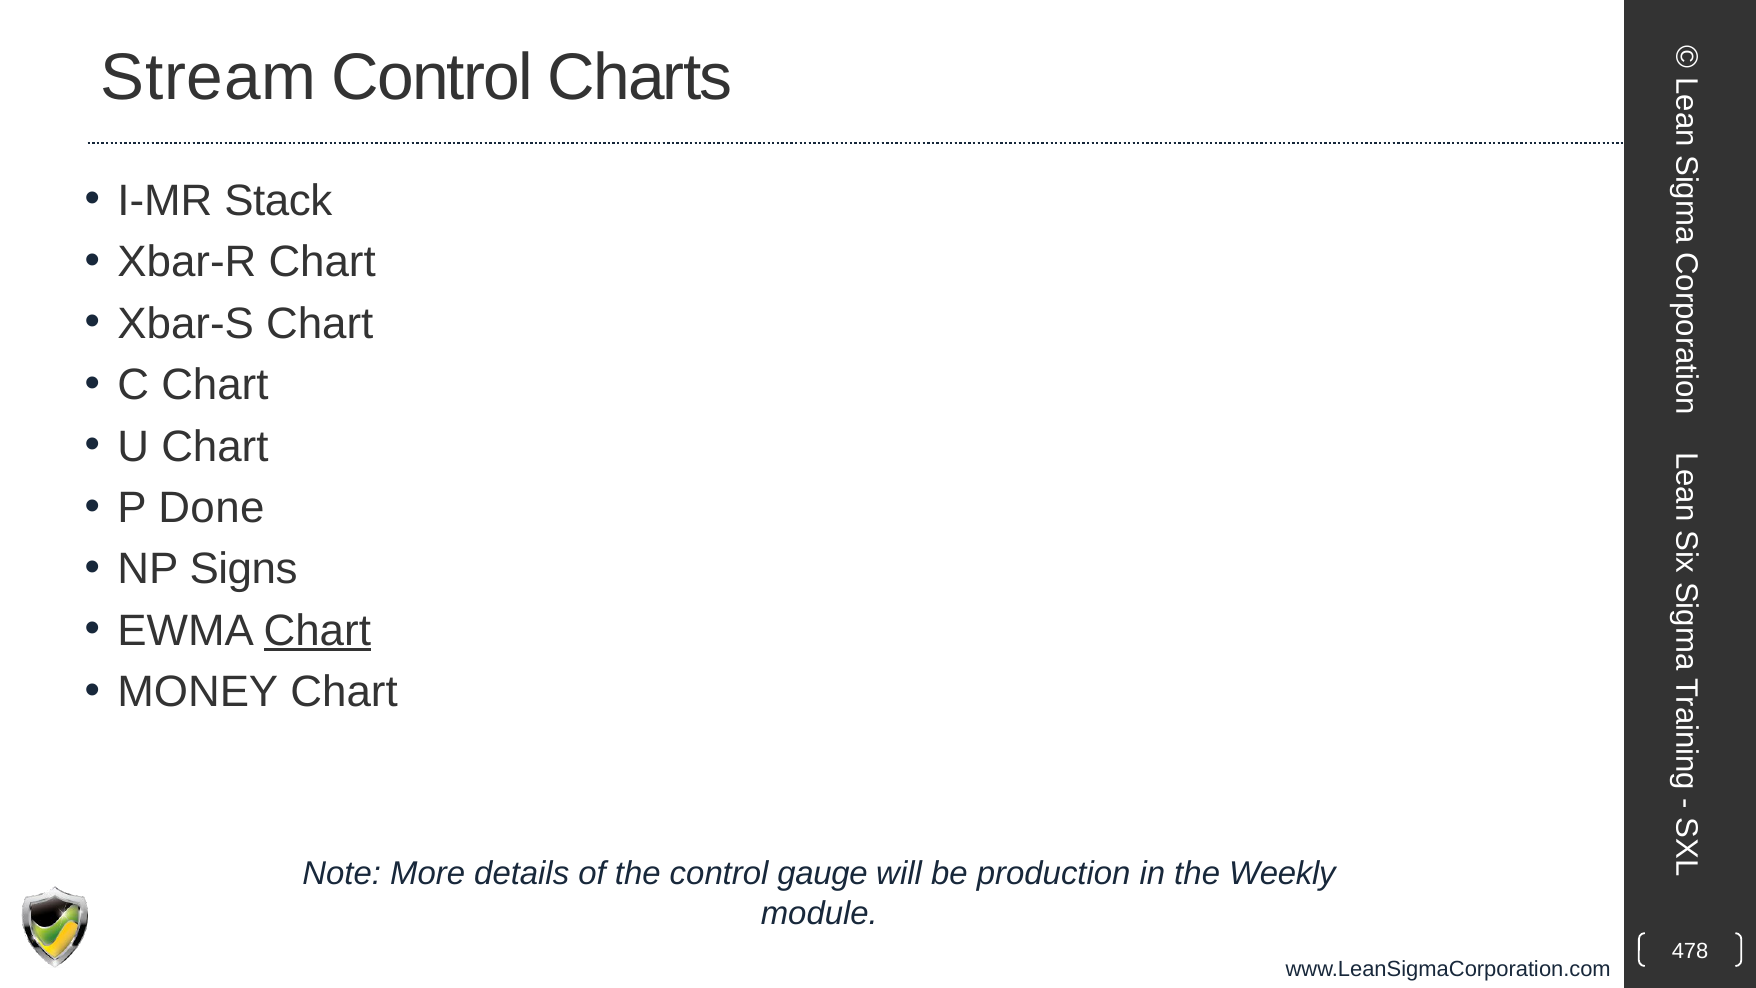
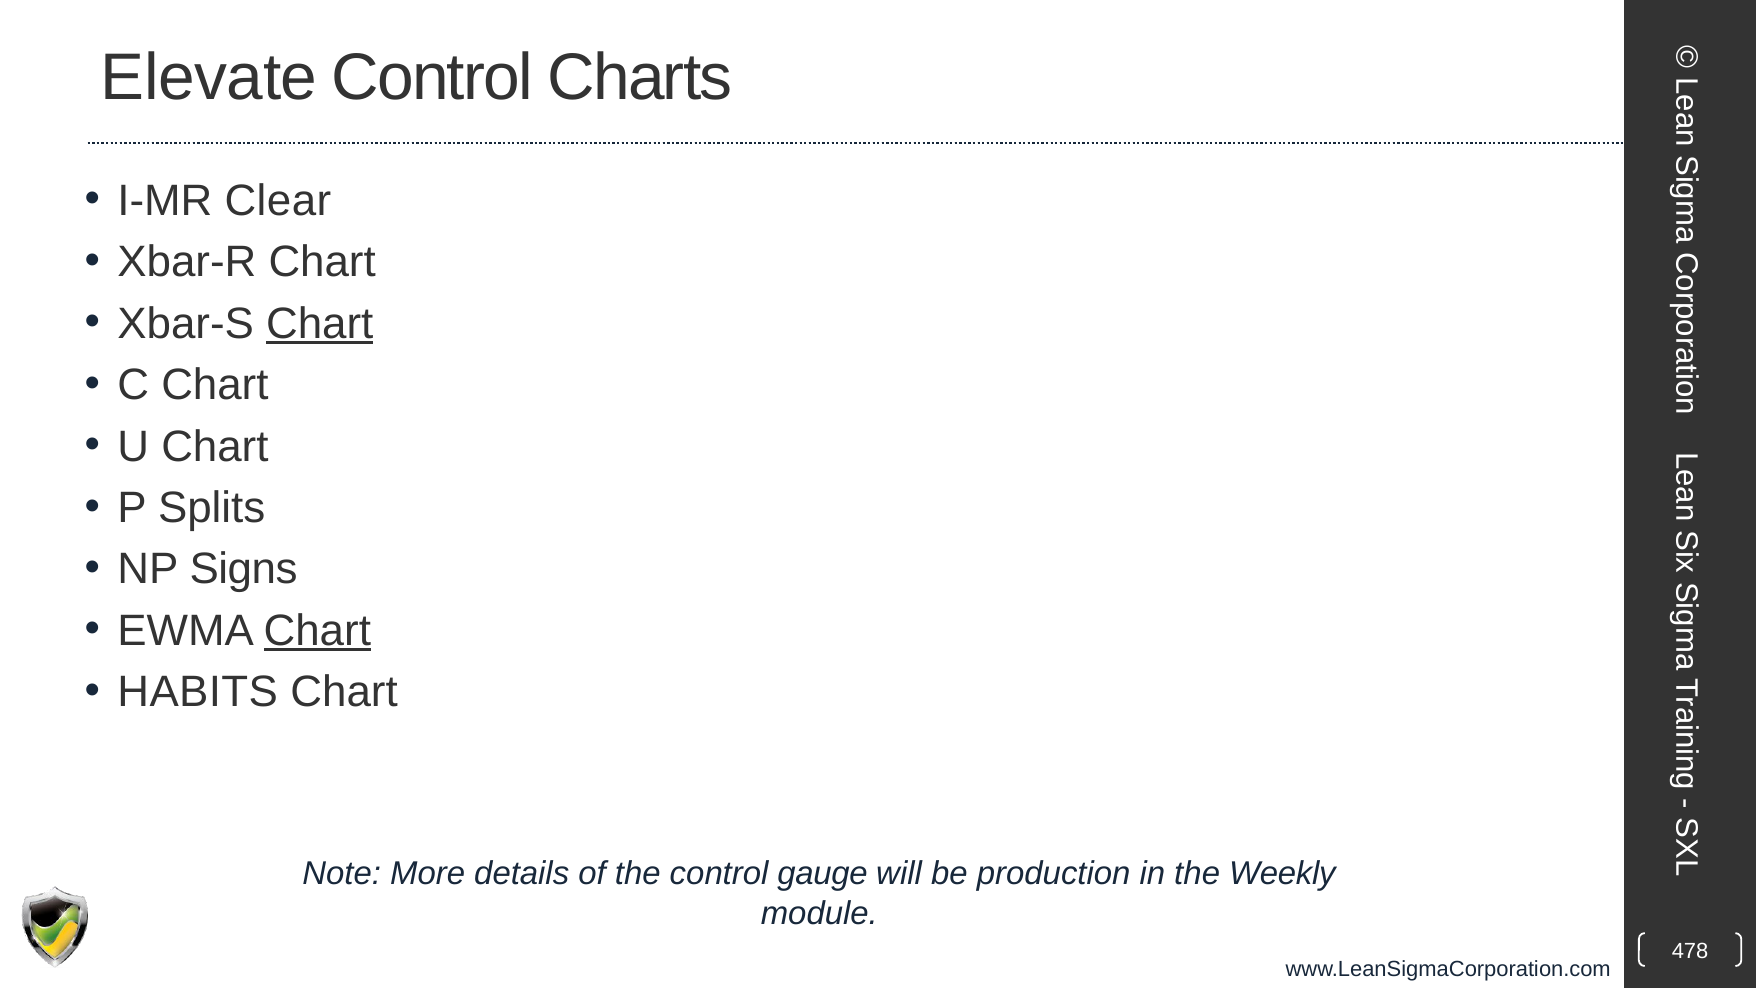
Stream: Stream -> Elevate (209, 78)
Stack: Stack -> Clear (278, 201)
Chart underline: none -> present (320, 324)
Done: Done -> Splits (212, 508)
MONEY: MONEY -> HABITS (198, 692)
